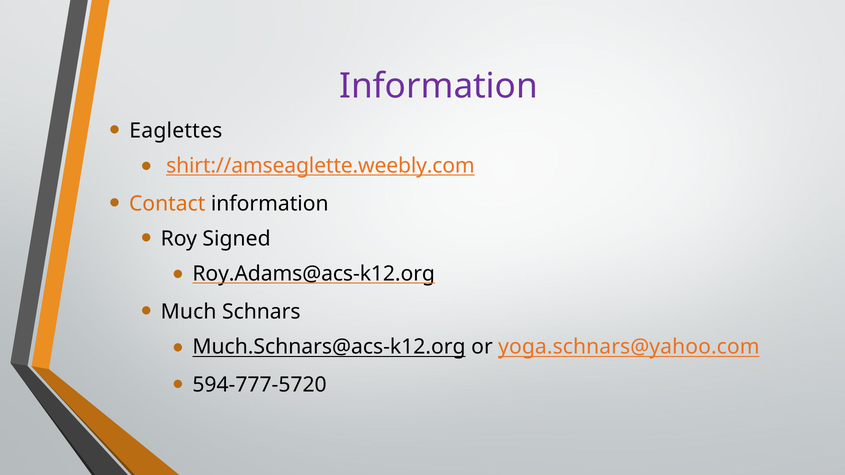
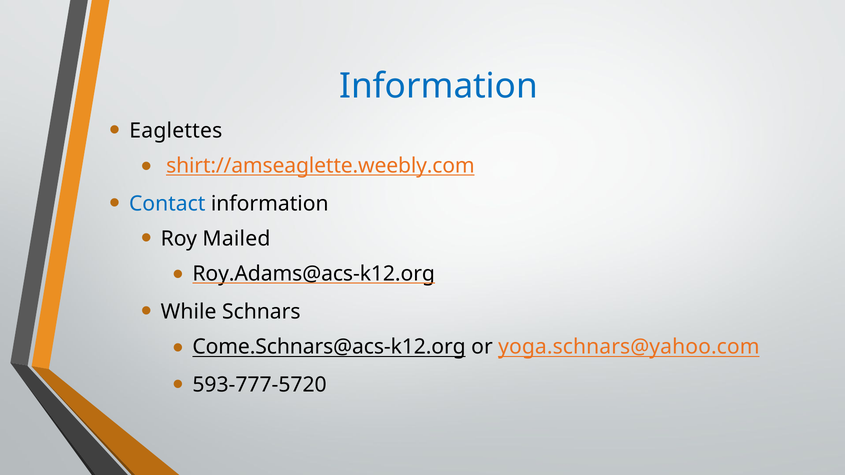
Information colour: purple -> blue (439, 86)
Contact colour: orange -> blue (167, 204)
Signed: Signed -> Mailed (236, 239)
Much: Much -> While (189, 312)
Much.Schnars@acs-k12.org: Much.Schnars@acs-k12.org -> Come.Schnars@acs-k12.org (329, 347)
594-777-5720: 594-777-5720 -> 593-777-5720 (260, 385)
